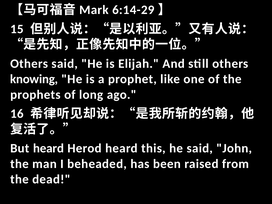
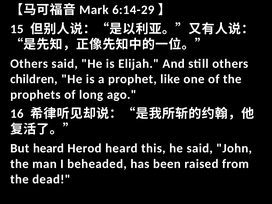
knowing: knowing -> children (34, 79)
